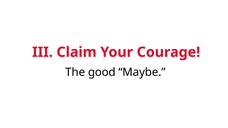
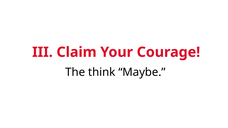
good: good -> think (102, 72)
